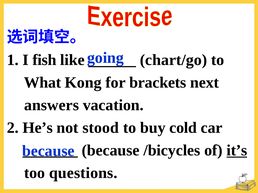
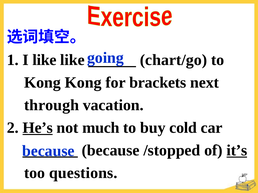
I fish: fish -> like (45, 60)
What: What -> Kong (42, 83)
answers: answers -> through (52, 105)
He’s underline: none -> present (38, 128)
stood: stood -> much (101, 128)
/bicycles: /bicycles -> /stopped (172, 151)
